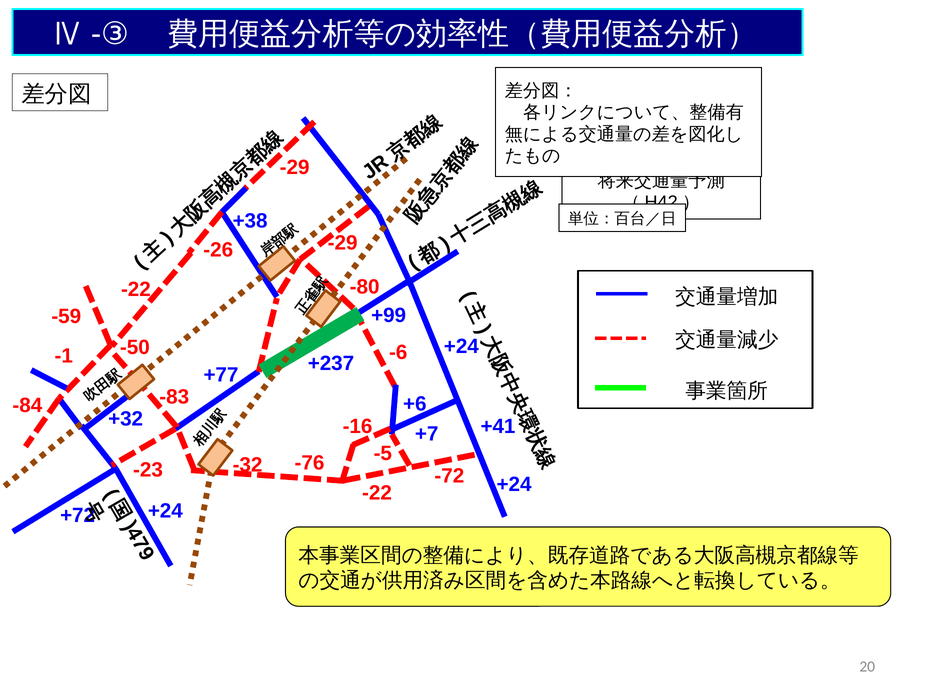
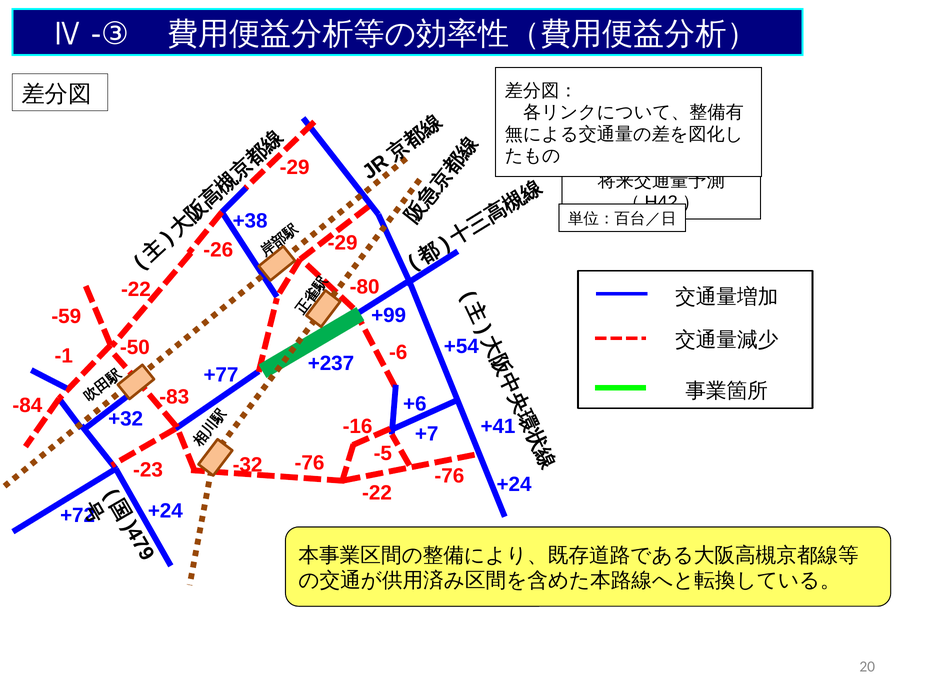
+24: +24 -> +54 (461, 346)
-72: -72 -> -76 (449, 476)
